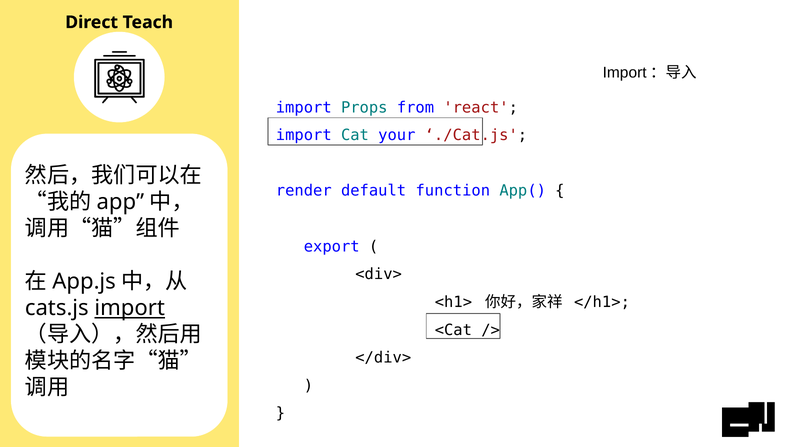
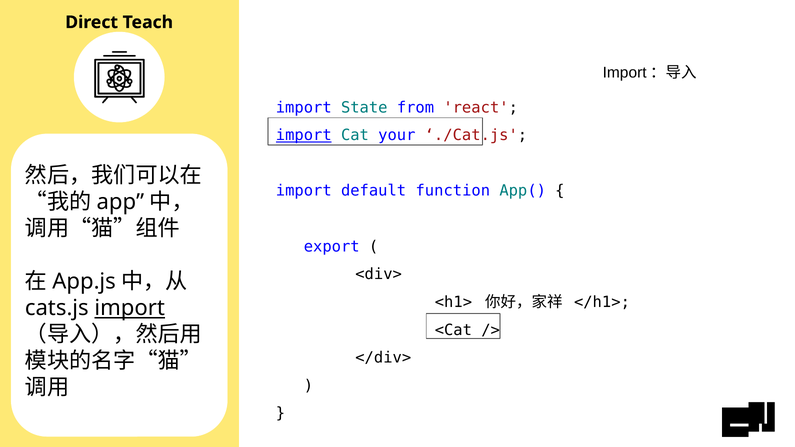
Props: Props -> State (364, 107)
import underline: none -> present (304, 135)
render: render -> import (304, 191)
